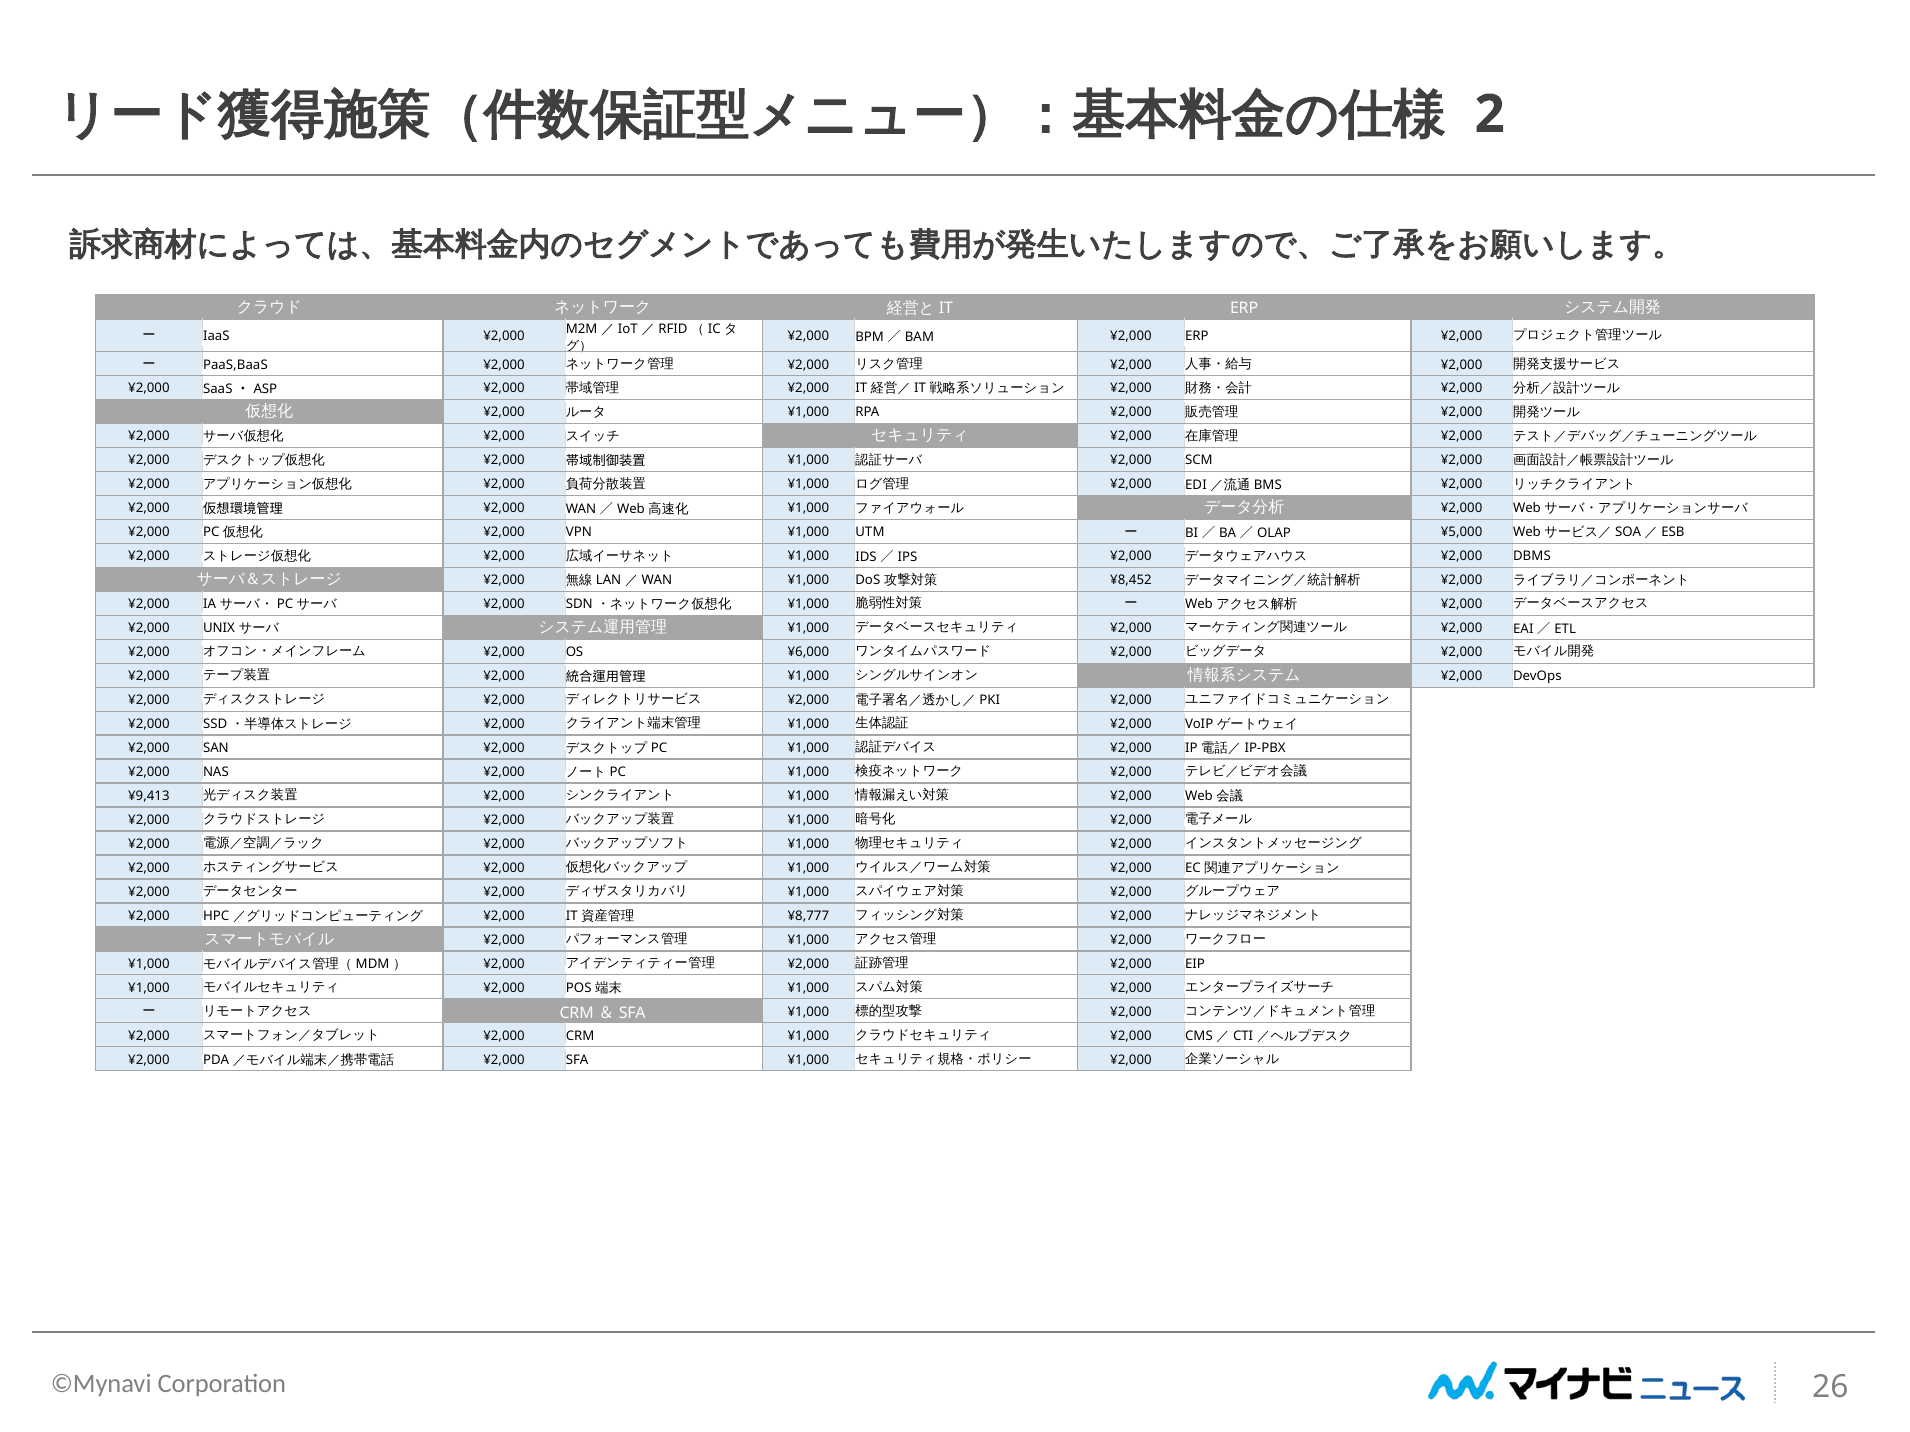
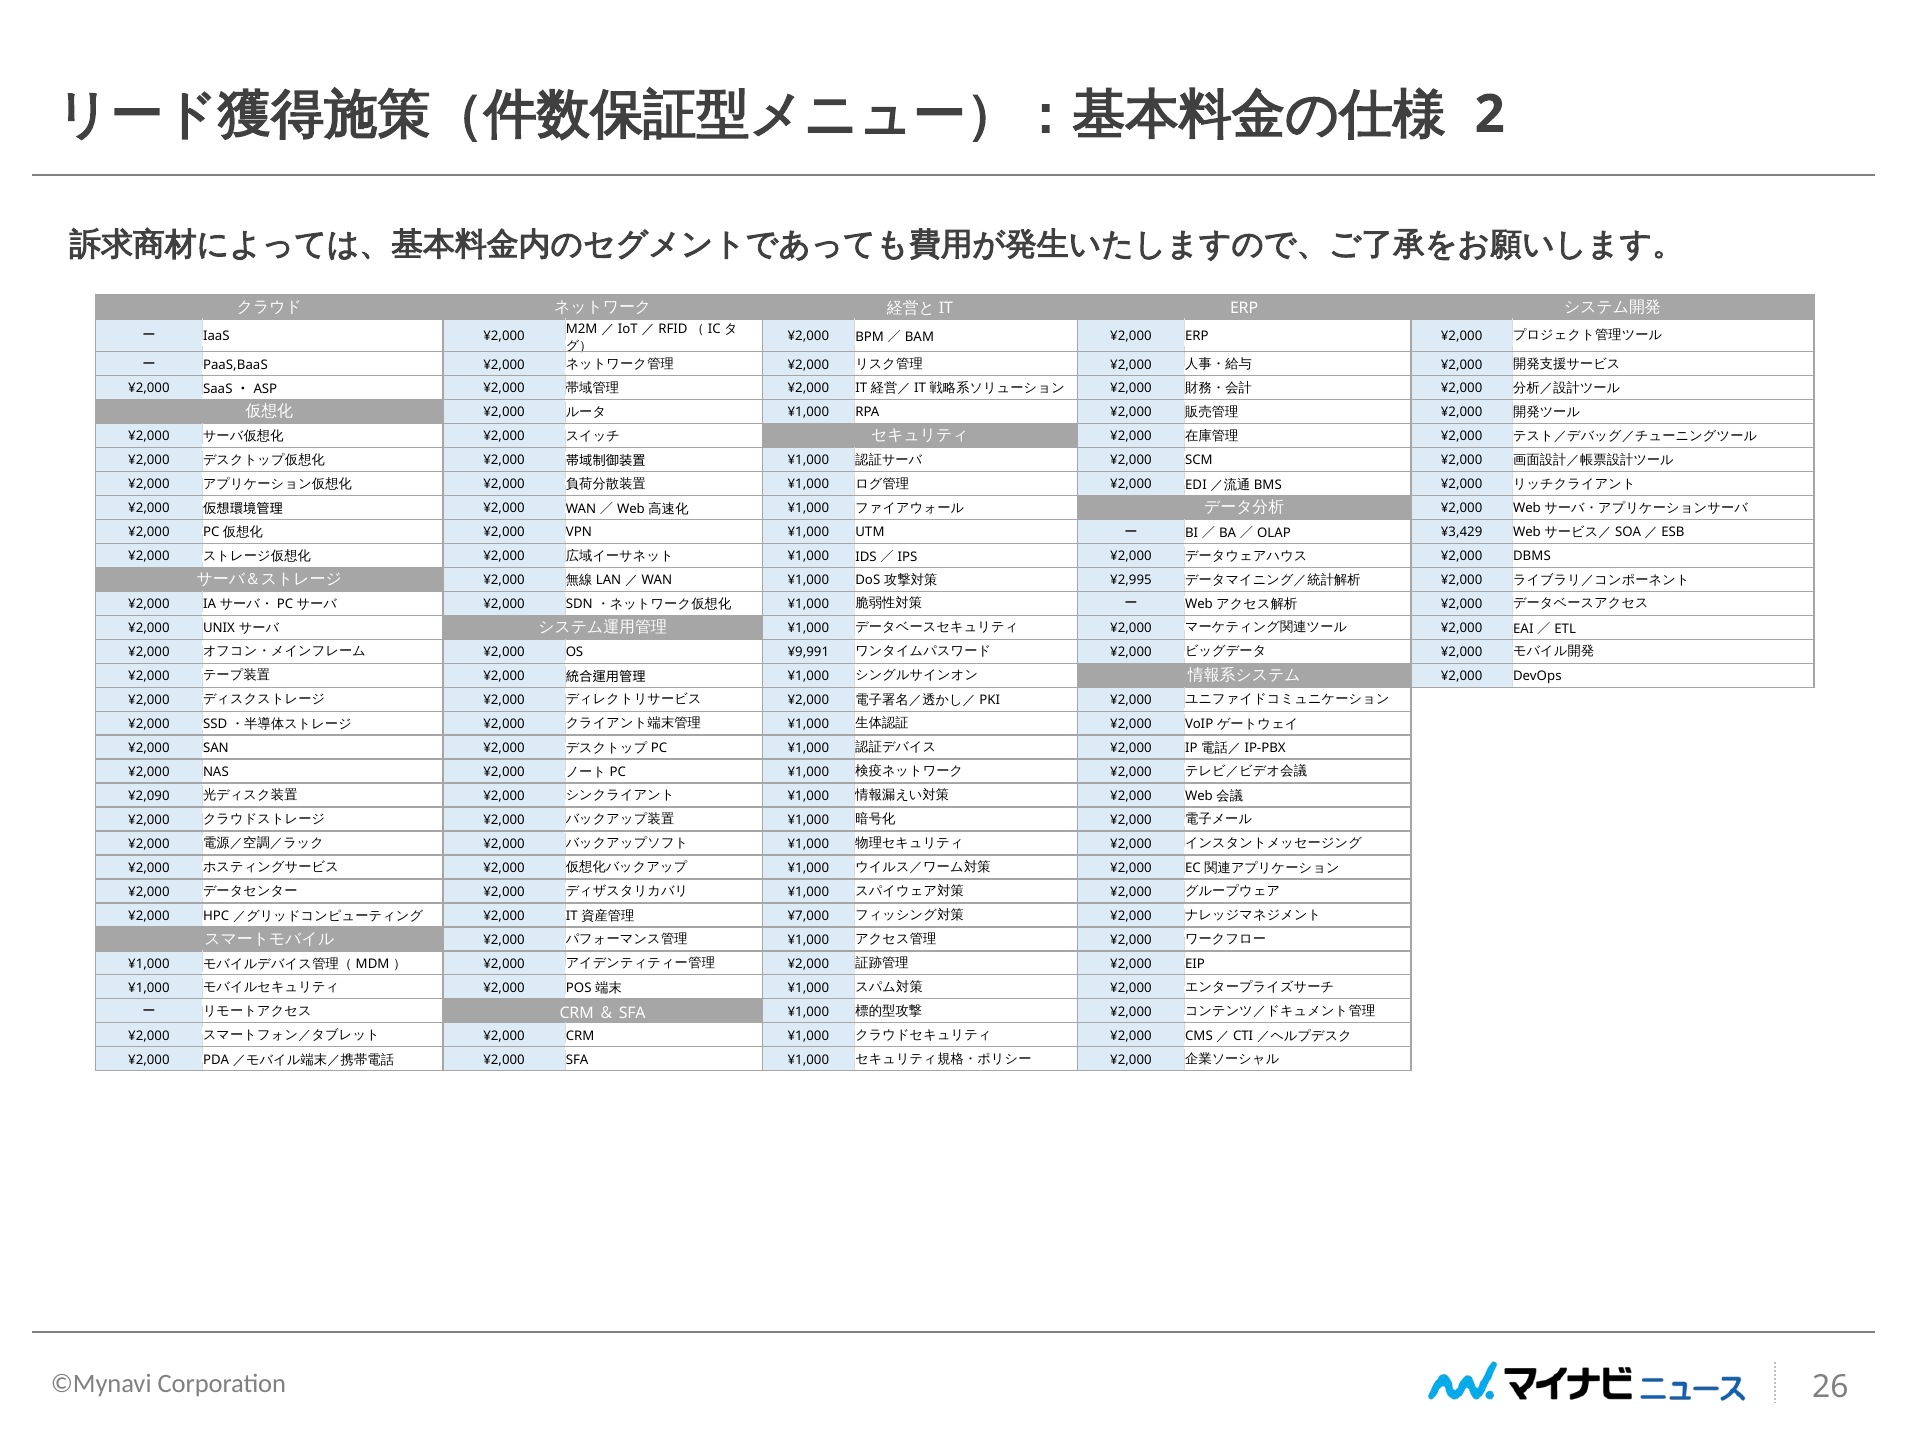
¥5,000: ¥5,000 -> ¥3,429 (1462, 533)
¥8,452: ¥8,452 -> ¥2,995 (1131, 581)
¥6,000: ¥6,000 -> ¥9,991 (808, 653)
¥9,413: ¥9,413 -> ¥2,090 (149, 797)
¥8,777: ¥8,777 -> ¥7,000 (808, 916)
